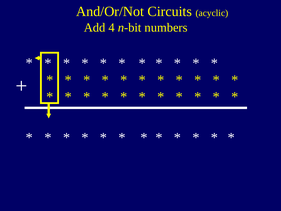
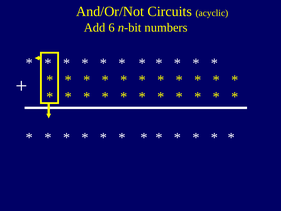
4: 4 -> 6 (112, 28)
